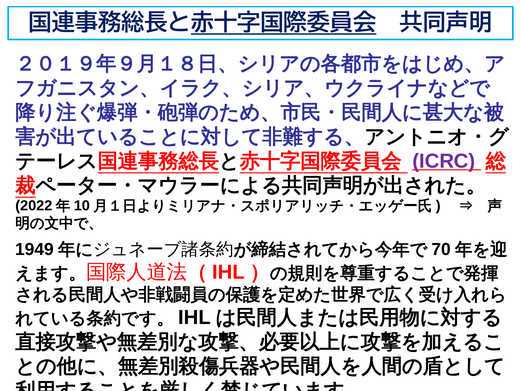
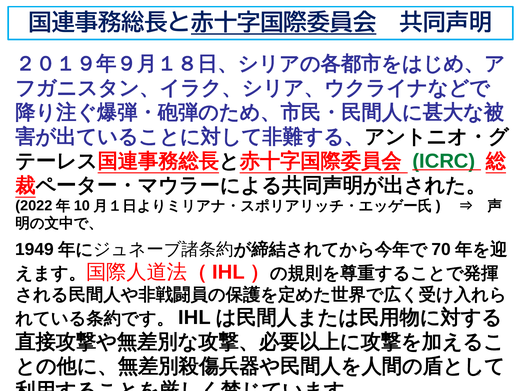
ICRC colour: purple -> green (444, 161)
